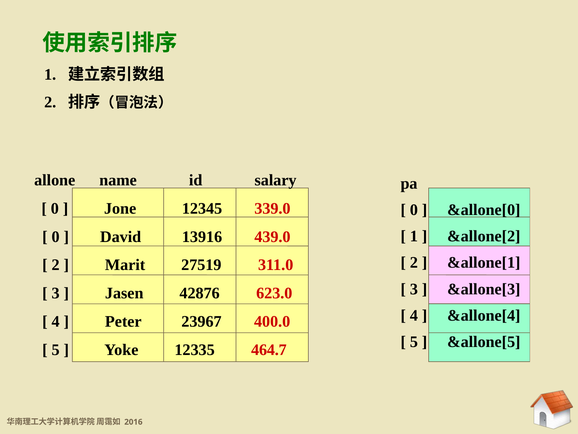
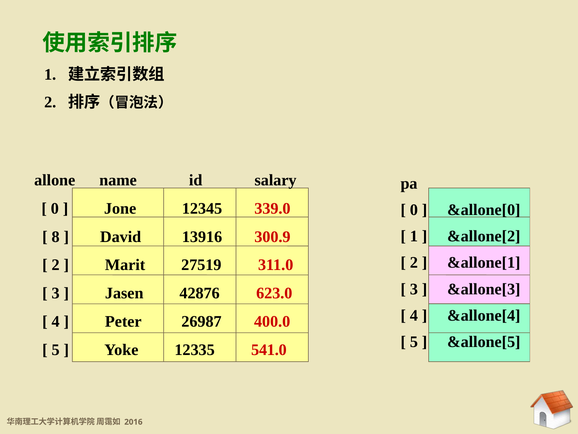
0: 0 -> 8 (56, 236)
439.0: 439.0 -> 300.9 (272, 236)
23967: 23967 -> 26987 (201, 321)
464.7: 464.7 -> 541.0 (269, 349)
